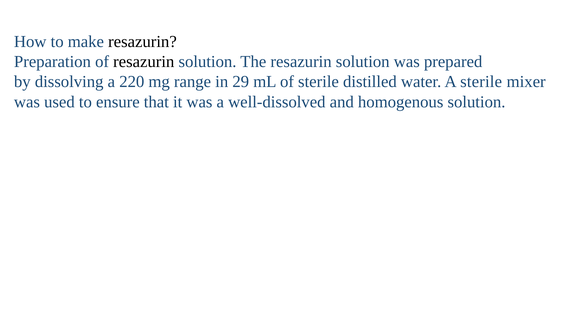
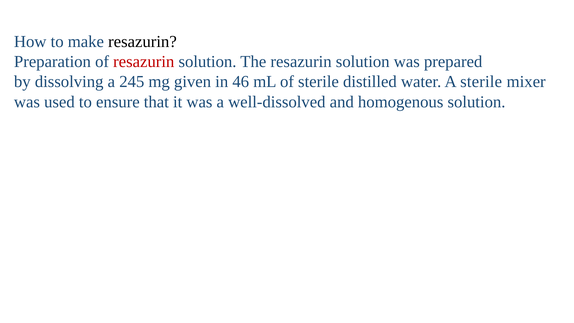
resazurin colour: black -> red (144, 62)
220: 220 -> 245 (132, 82)
range: range -> given (193, 82)
29: 29 -> 46 (241, 82)
